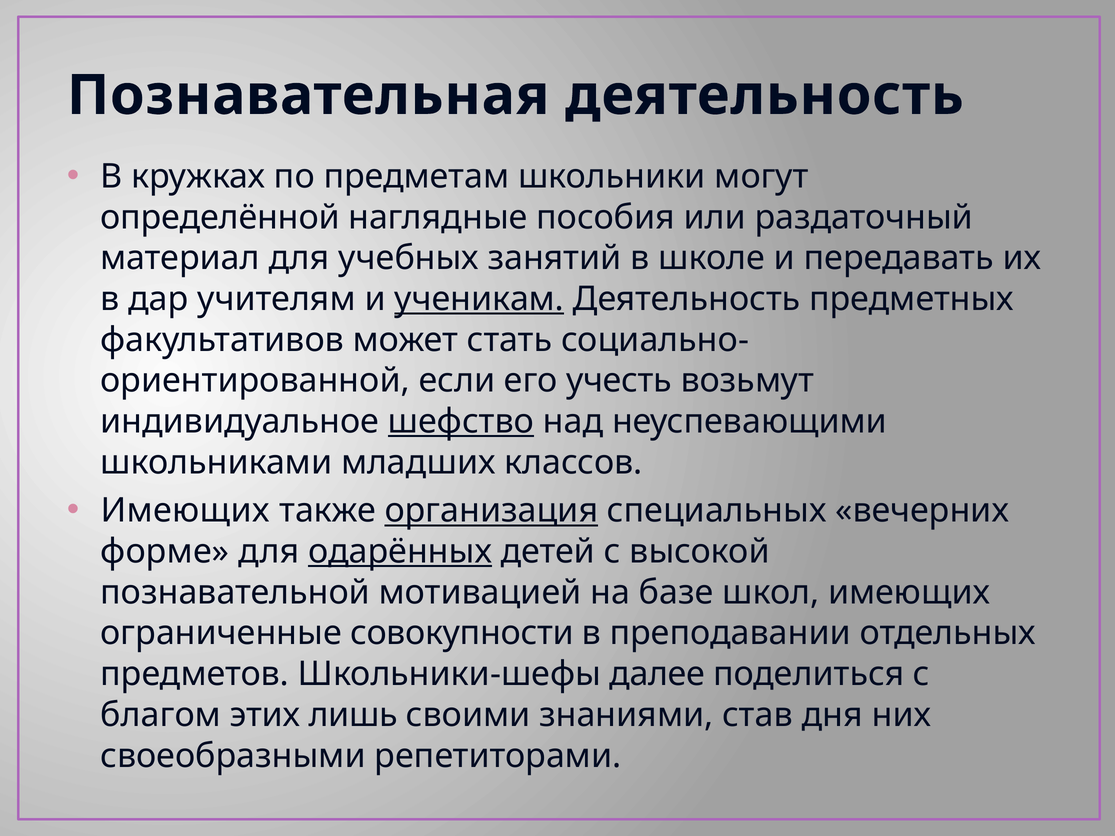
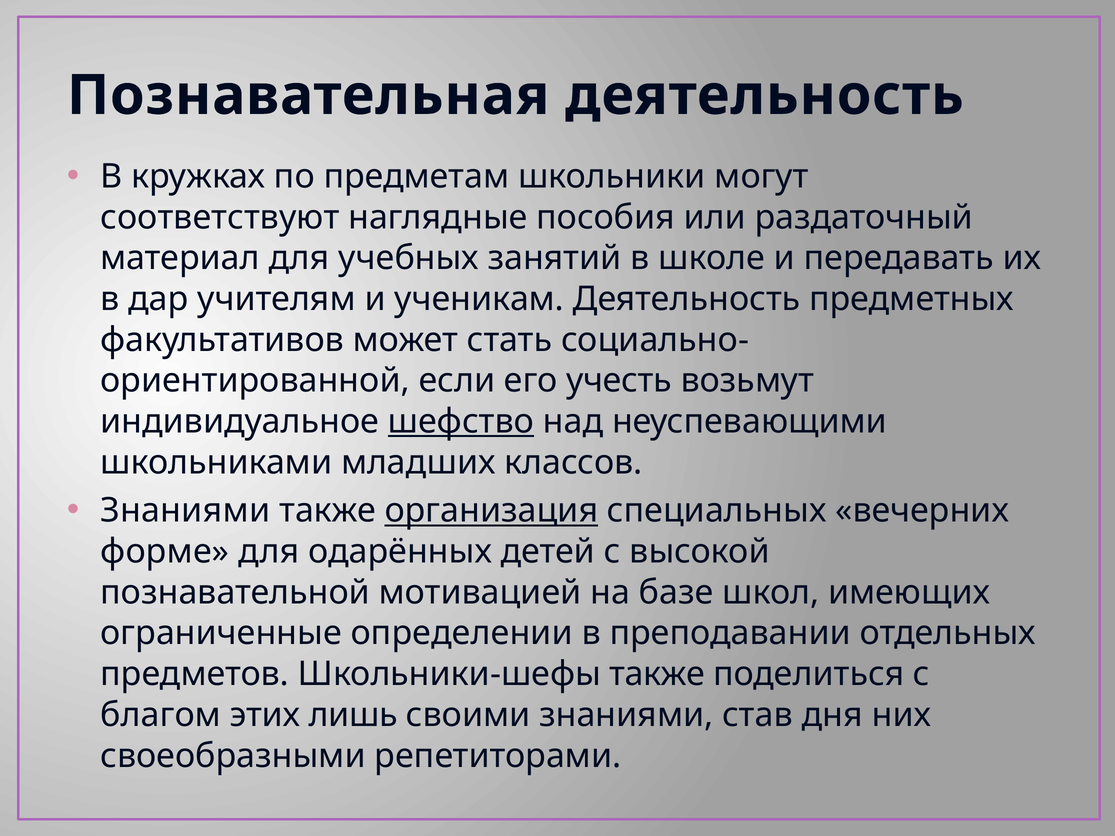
определённой: определённой -> соответствуют (220, 217)
ученикам underline: present -> none (479, 299)
Имеющих: Имеющих -> Знаниями (185, 511)
одарённых underline: present -> none (400, 552)
совокупности: совокупности -> определении (462, 633)
Школьники-шефы далее: далее -> также (657, 674)
